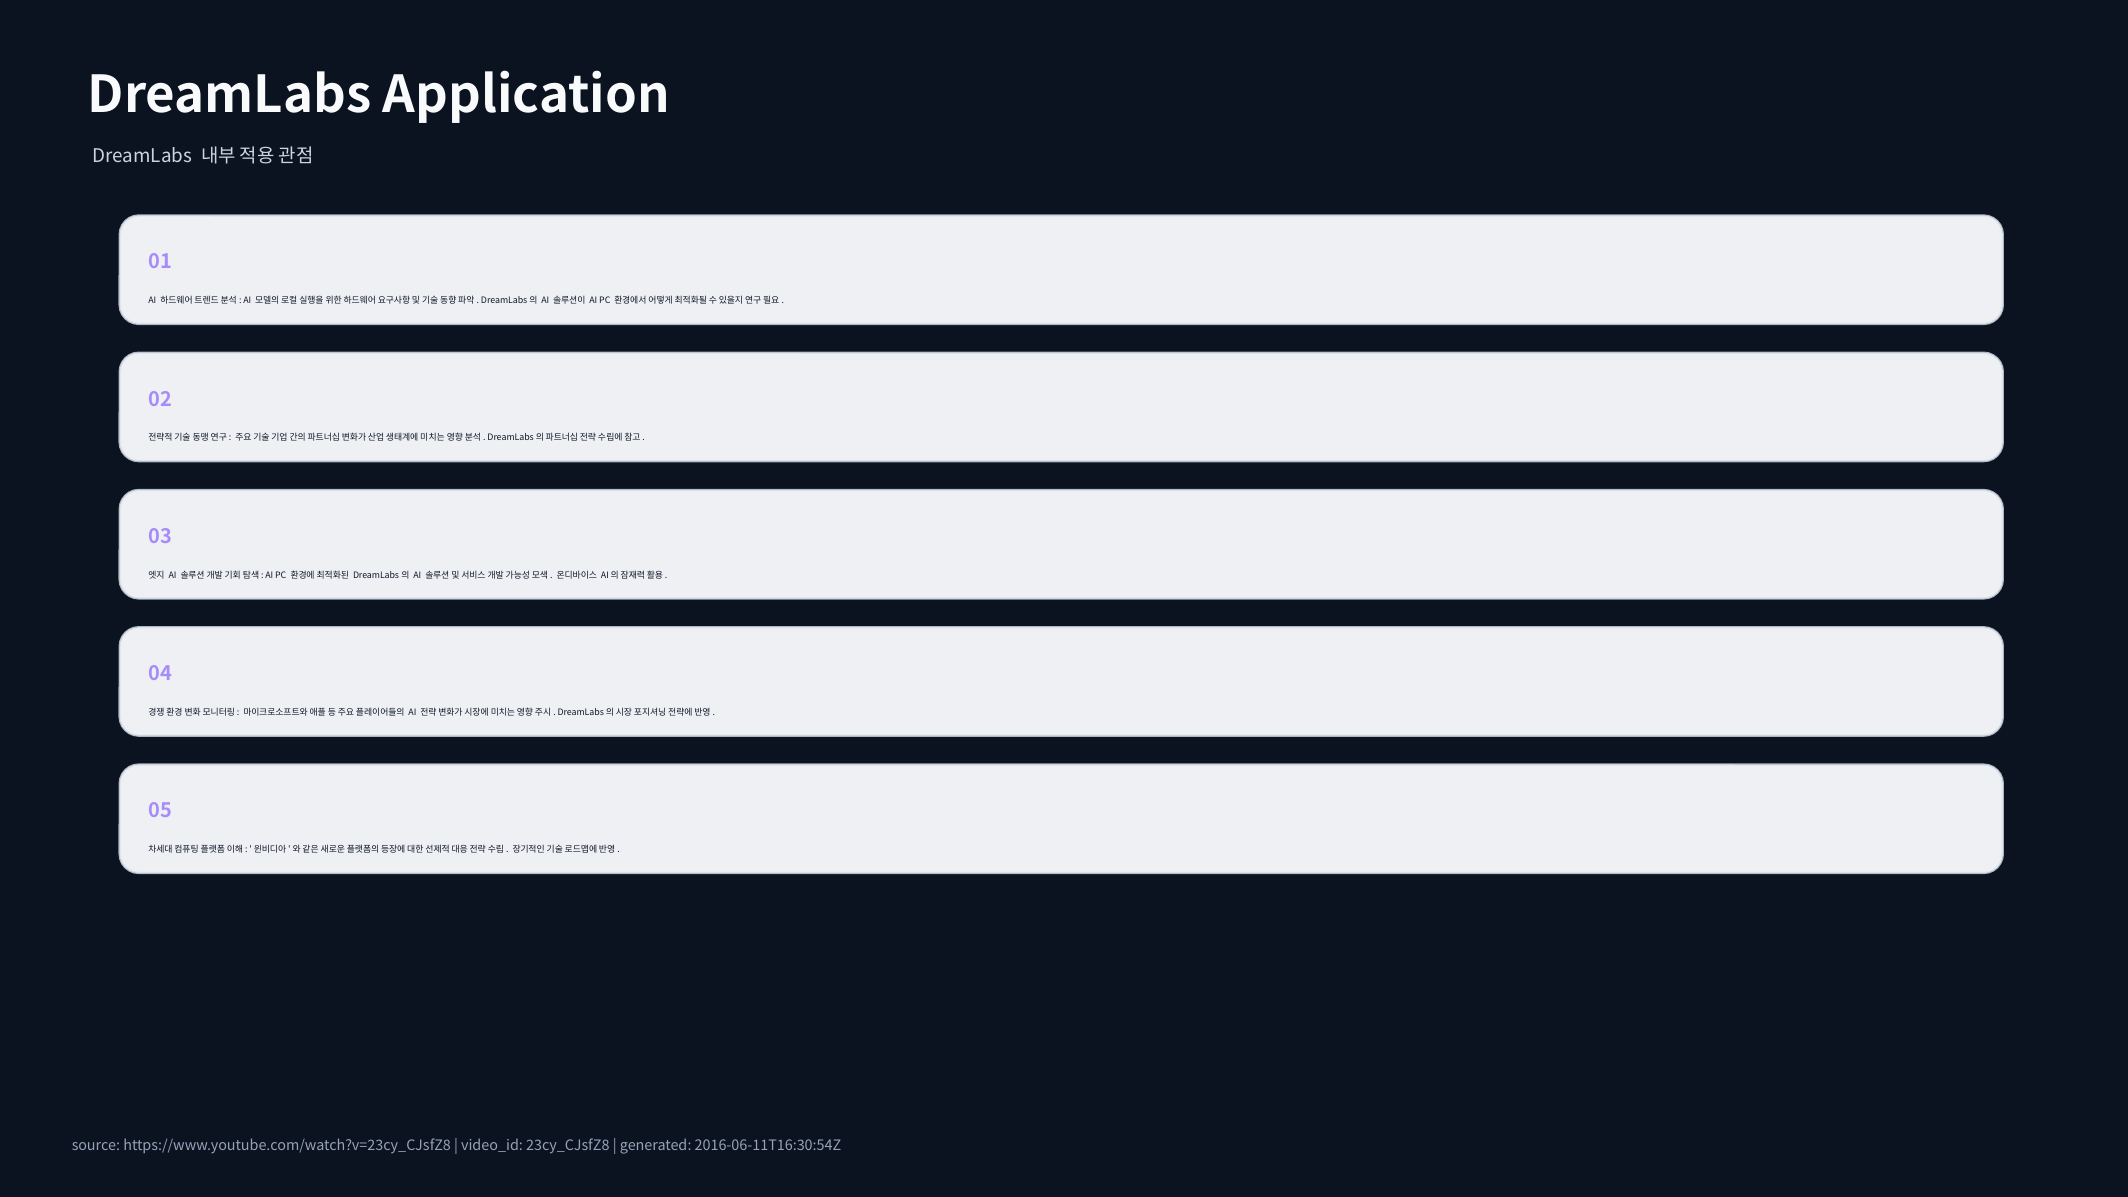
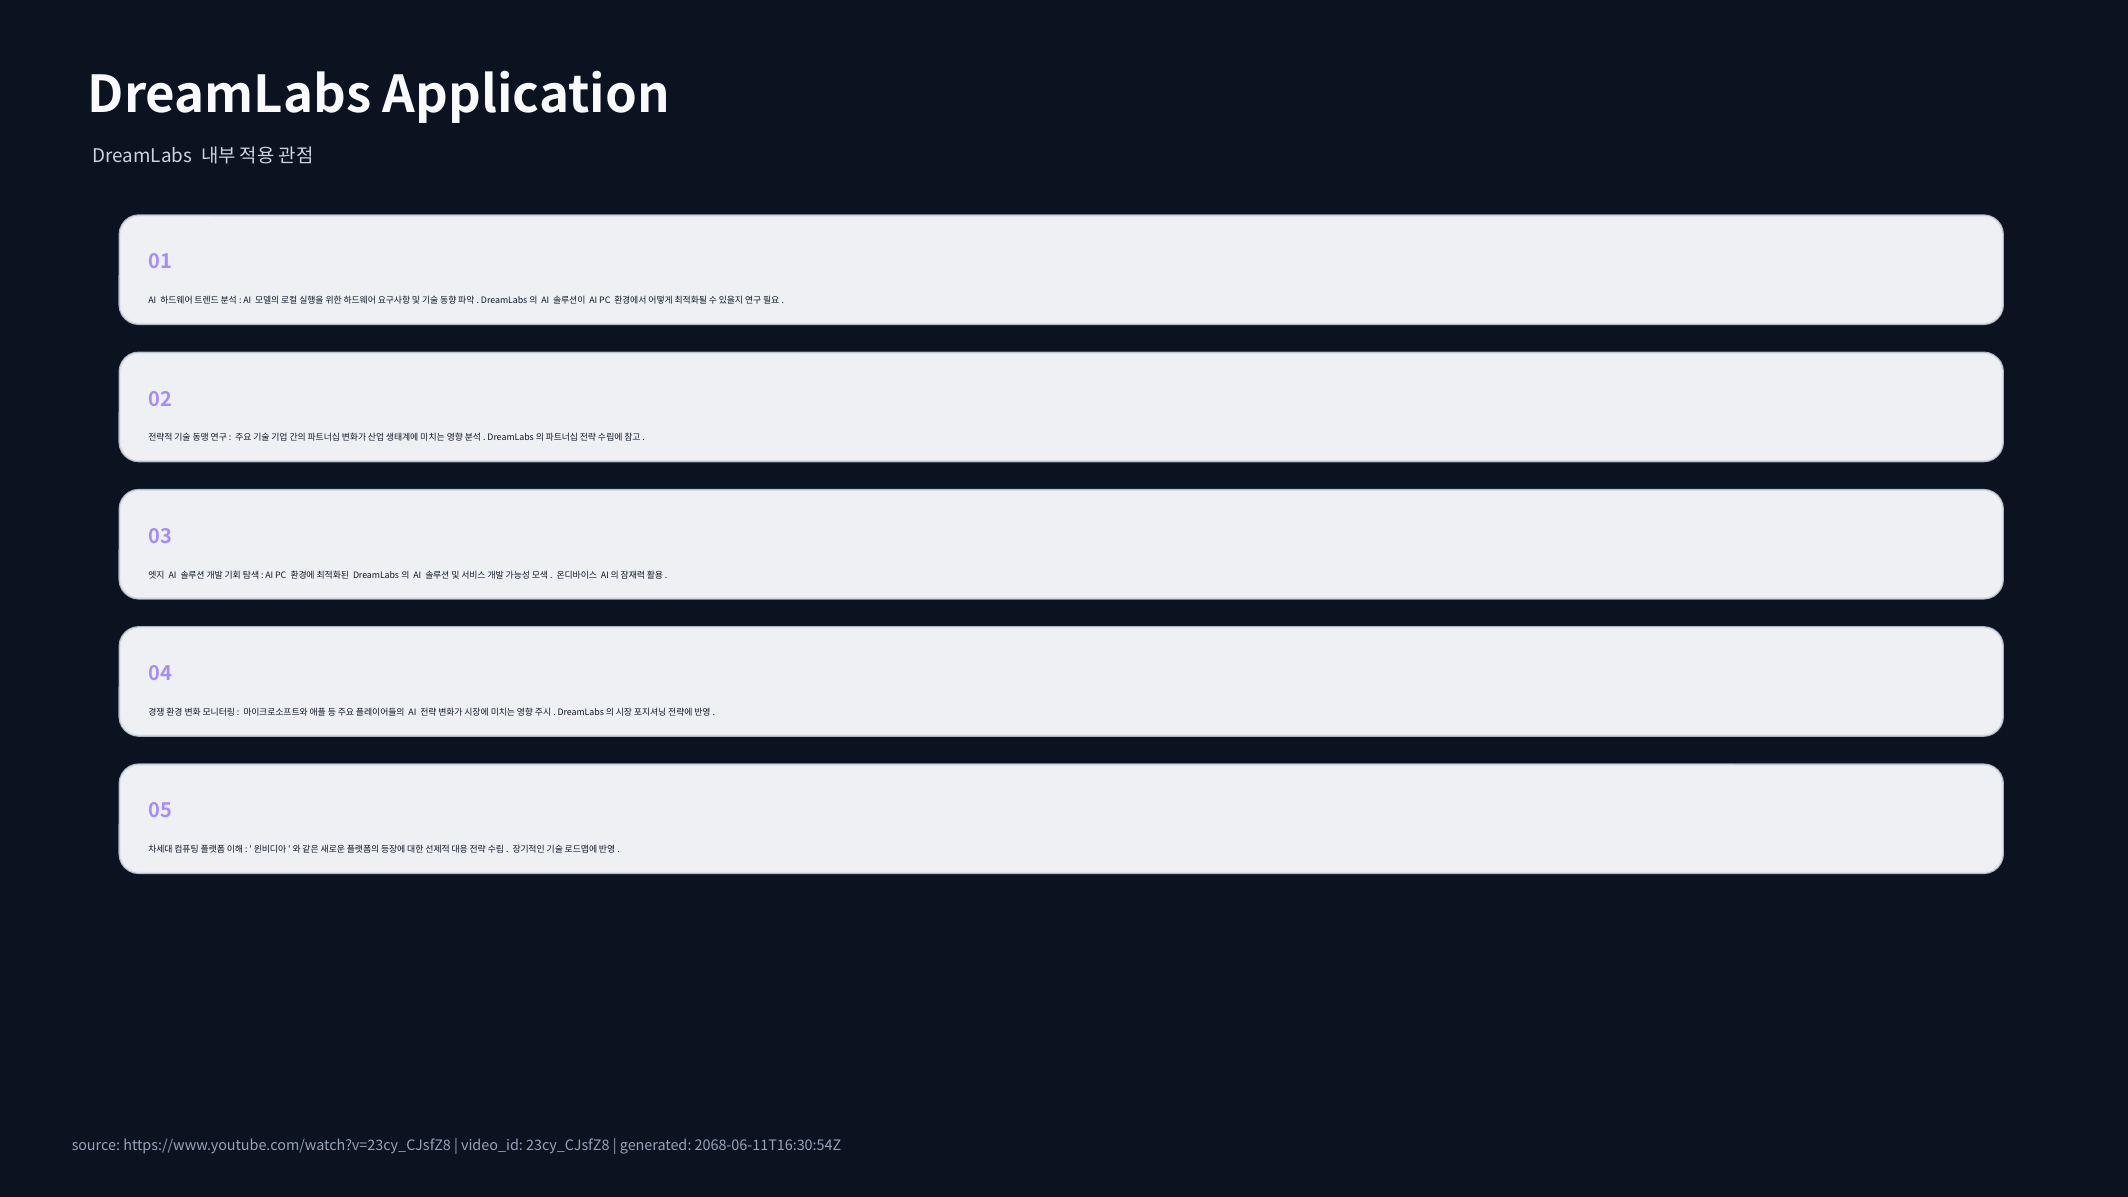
2016-06-11T16:30:54Z: 2016-06-11T16:30:54Z -> 2068-06-11T16:30:54Z (768, 1146)
